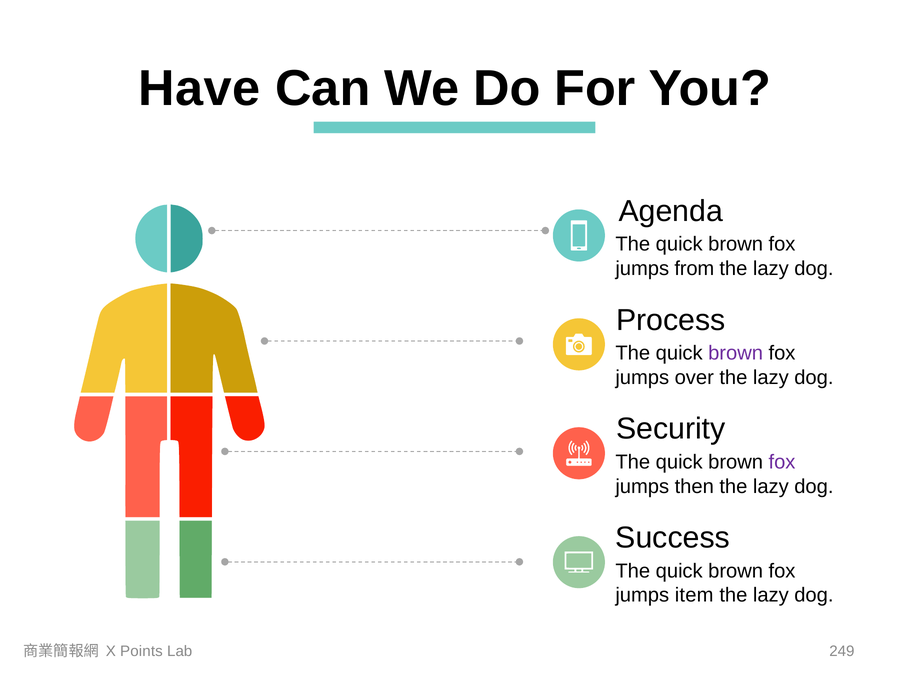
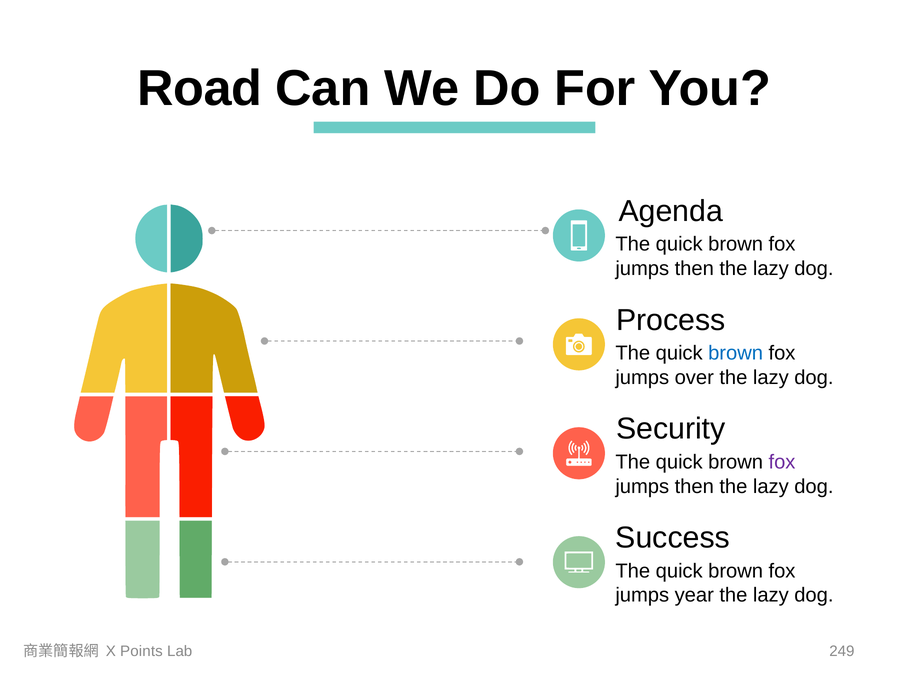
Have: Have -> Road (200, 88)
from: from -> then (694, 268)
brown colour: purple -> blue (736, 353)
item: item -> year (694, 595)
